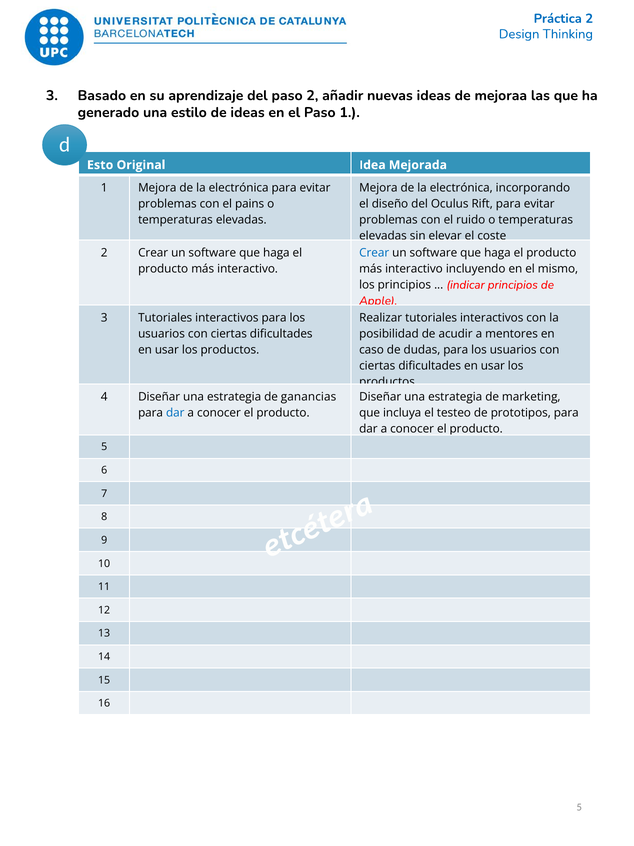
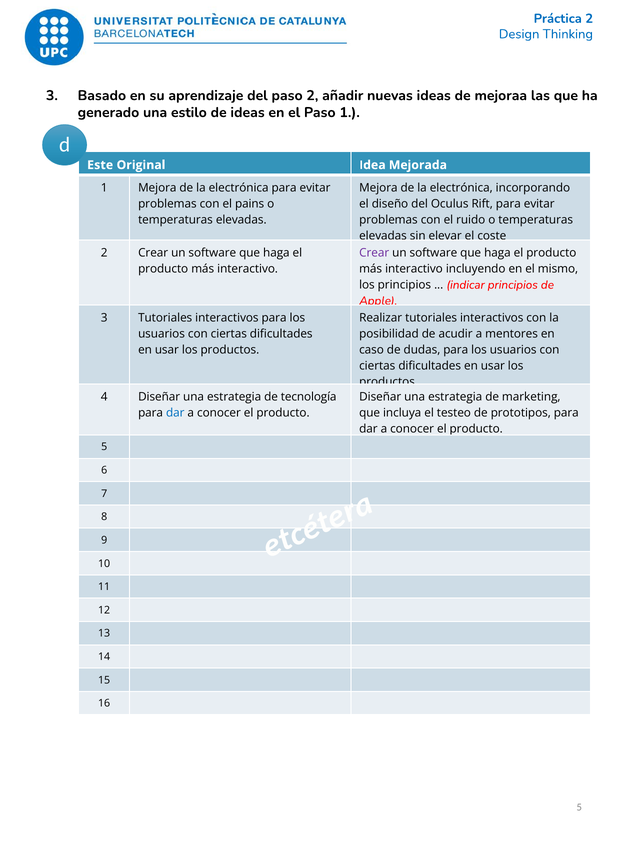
Esto: Esto -> Este (100, 165)
Crear colour: blue -> purple (374, 253)
ganancias: ganancias -> tecnología (309, 397)
